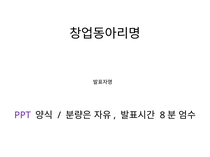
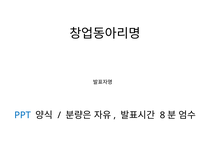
PPT colour: purple -> blue (23, 116)
